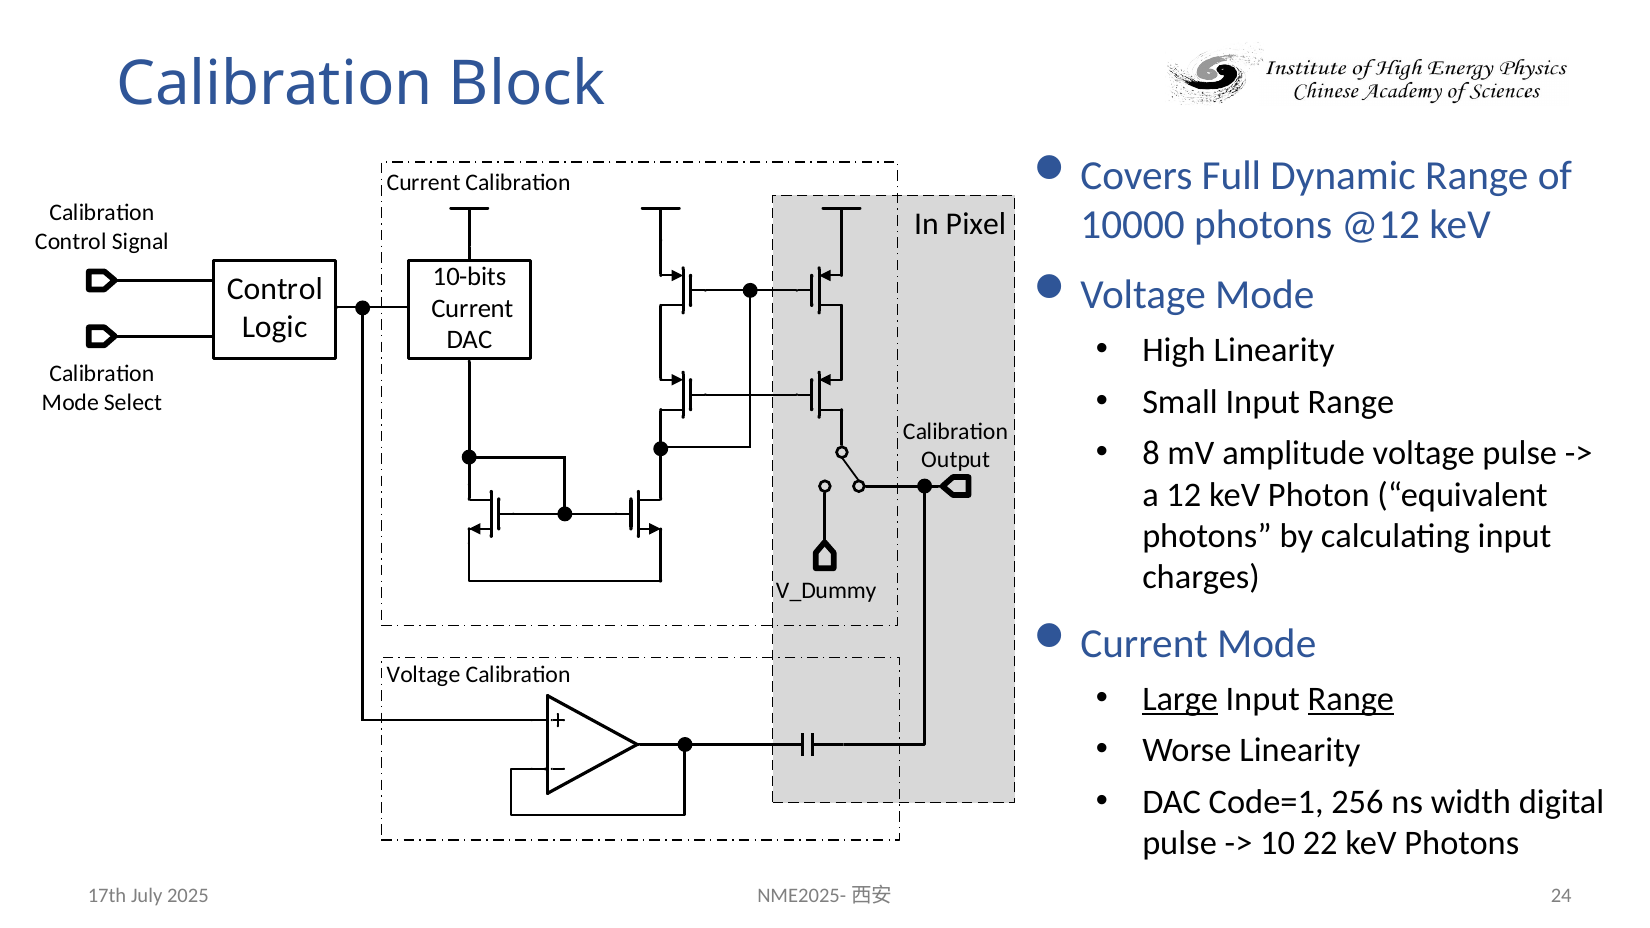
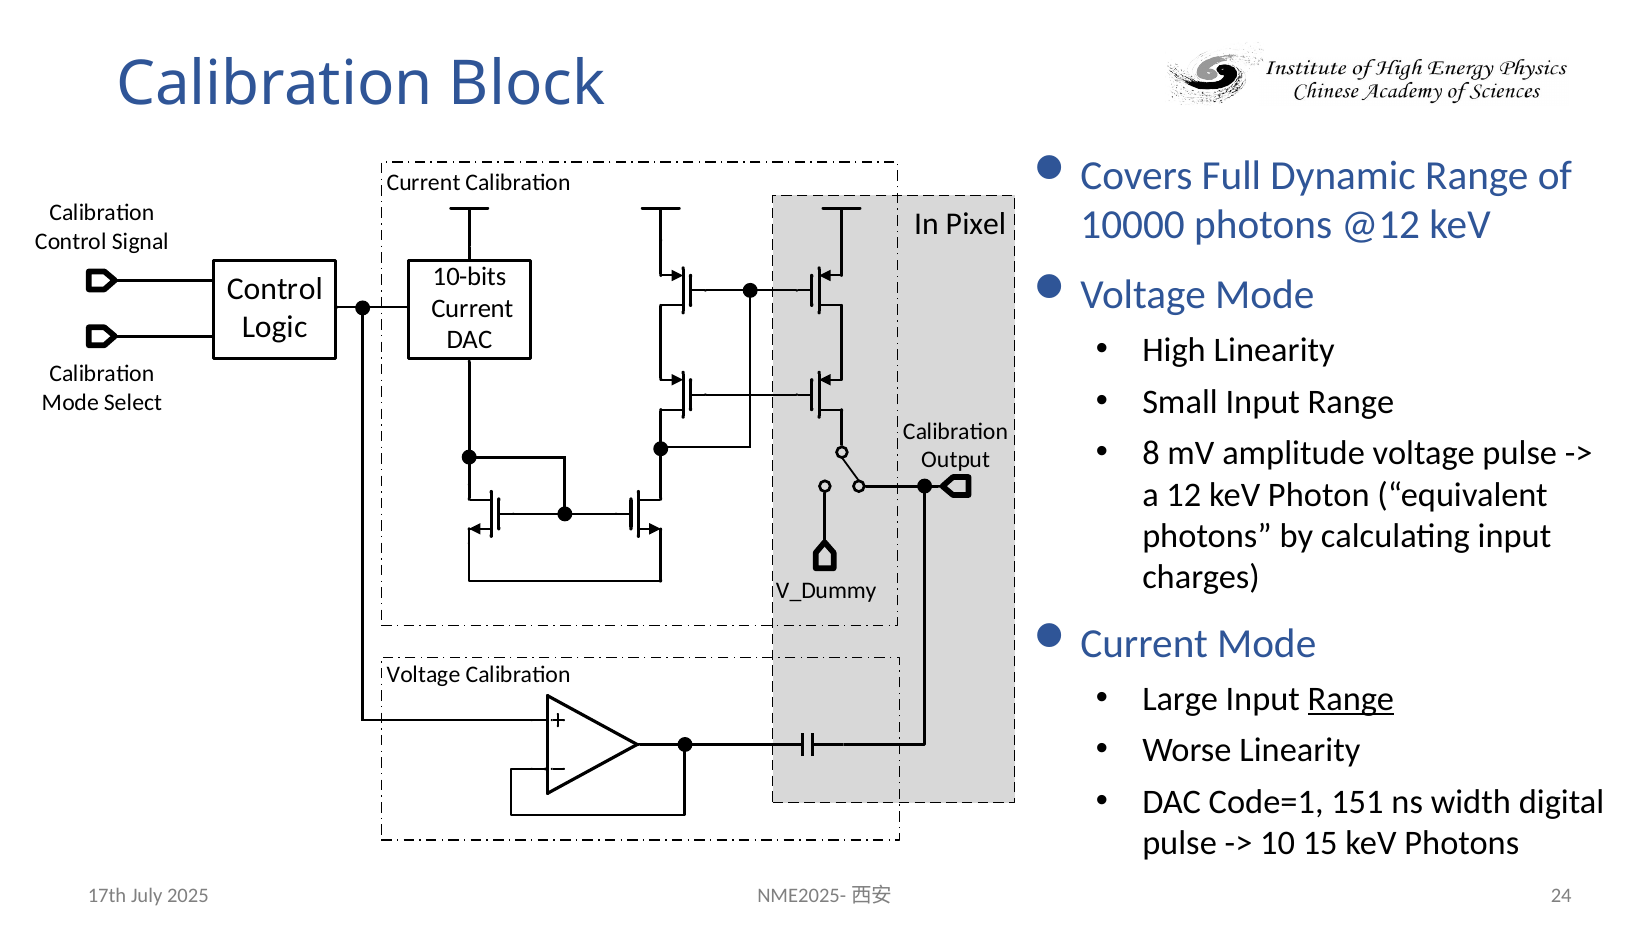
Large underline: present -> none (1180, 699)
256: 256 -> 151 (1357, 802)
22: 22 -> 15 (1320, 843)
